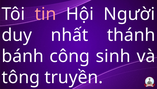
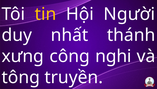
tin colour: pink -> yellow (46, 14)
bánh: bánh -> xưng (23, 56)
sinh: sinh -> nghi (113, 56)
